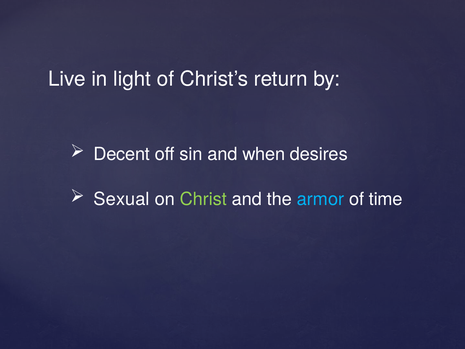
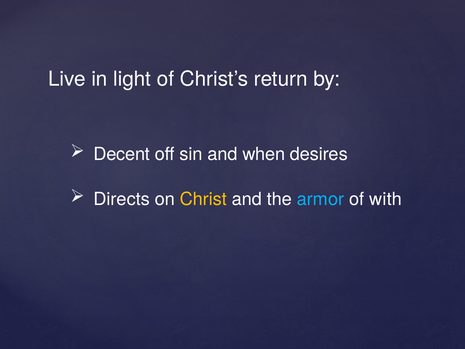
Sexual: Sexual -> Directs (122, 199)
Christ colour: light green -> yellow (203, 199)
time: time -> with (386, 199)
